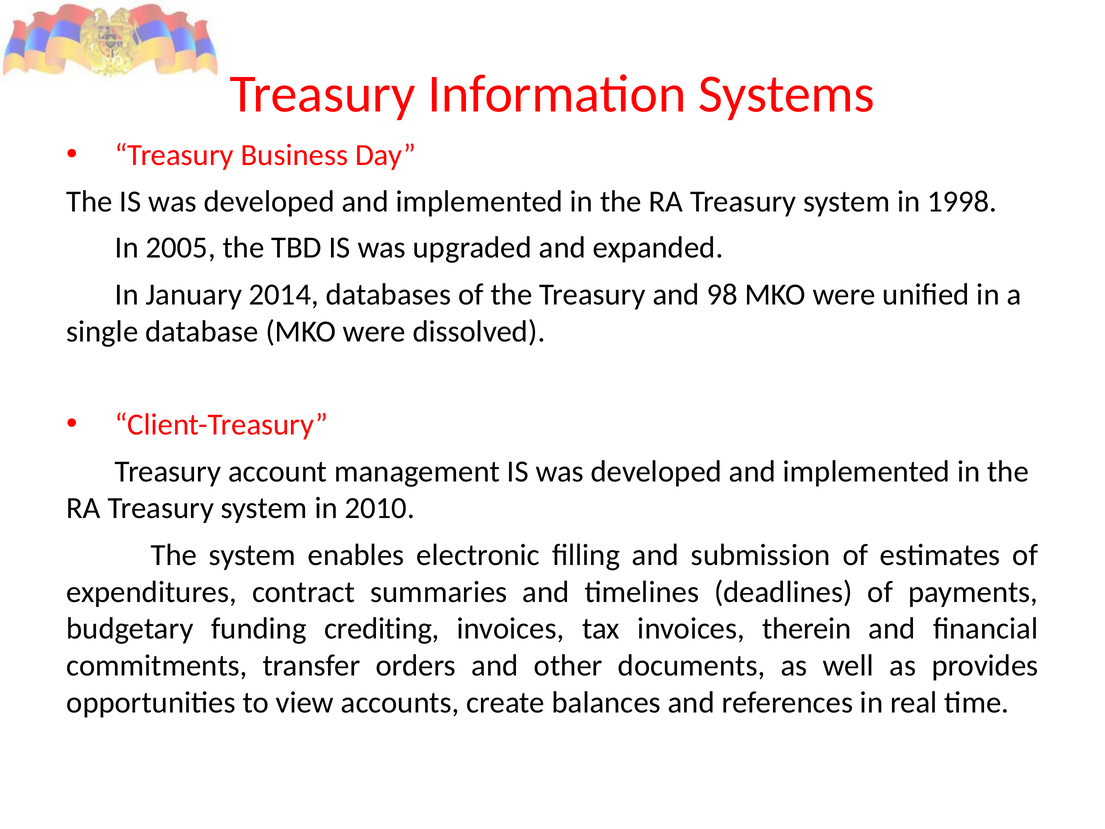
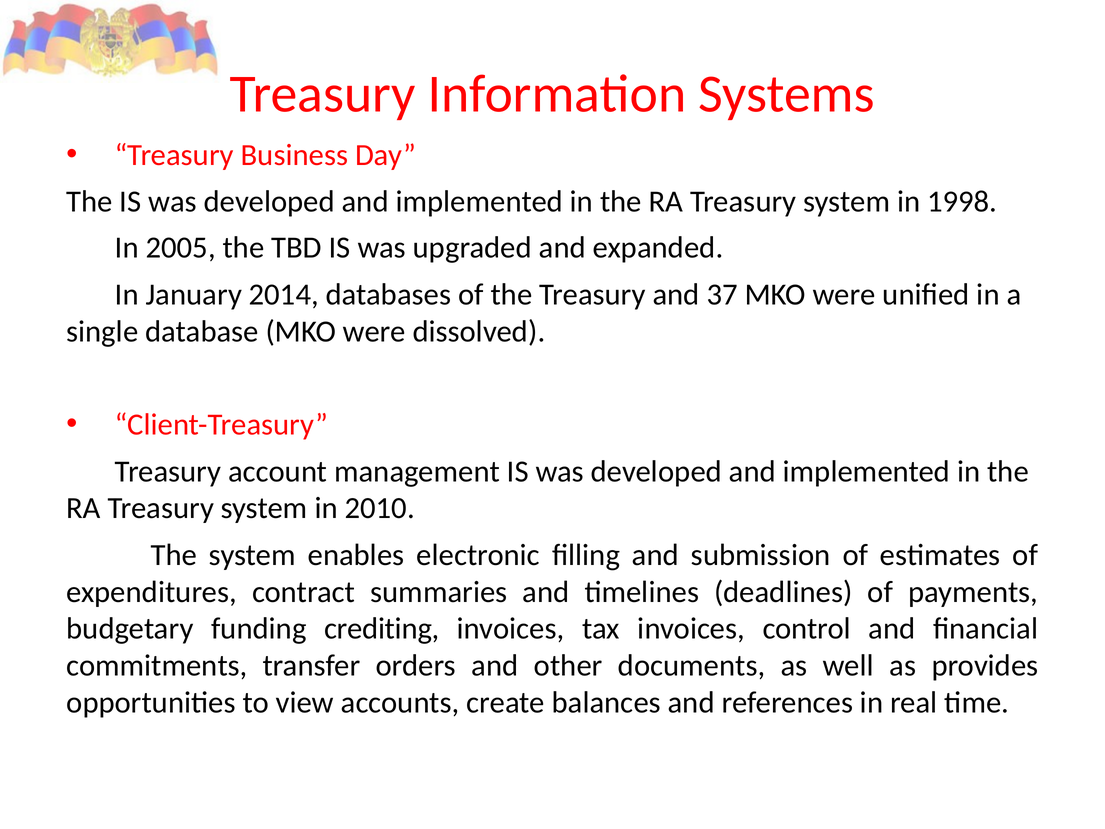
98: 98 -> 37 (722, 294)
therein: therein -> control (807, 629)
